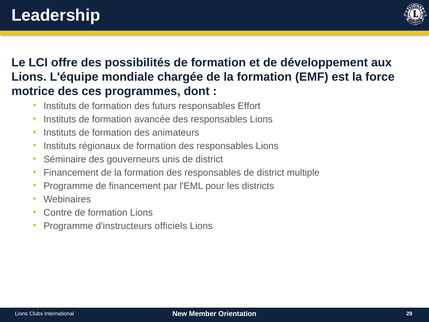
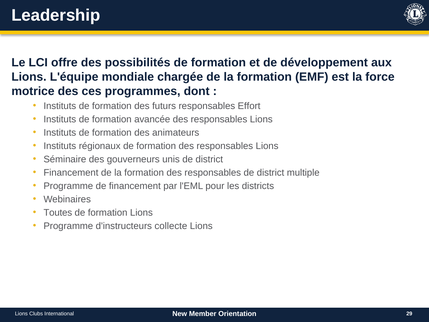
Contre: Contre -> Toutes (58, 213)
officiels: officiels -> collecte (171, 226)
